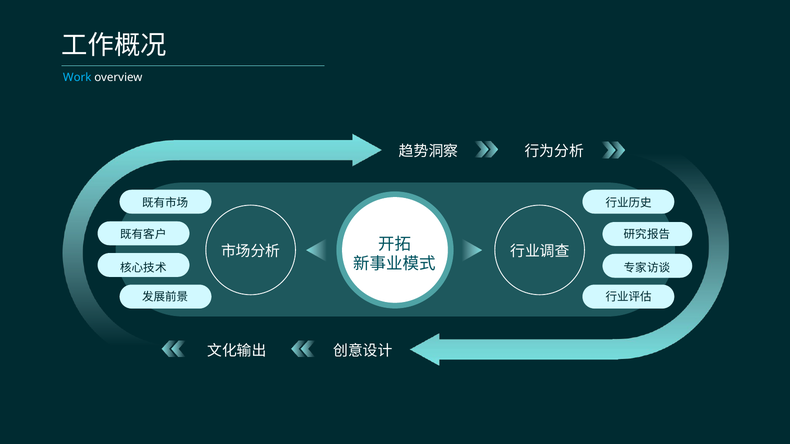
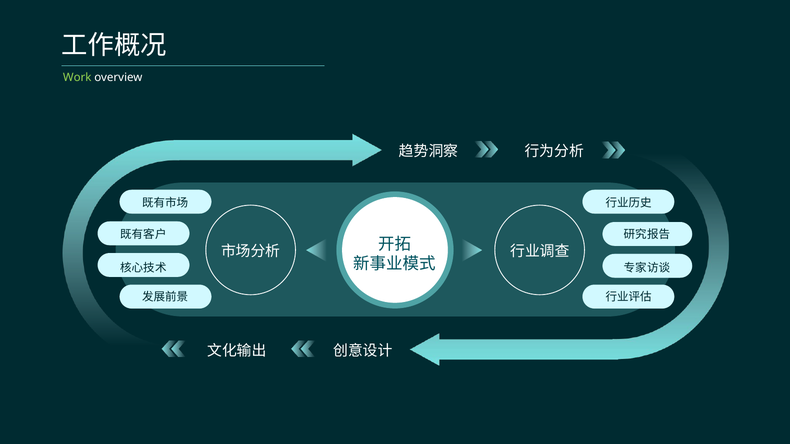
Work colour: light blue -> light green (77, 78)
